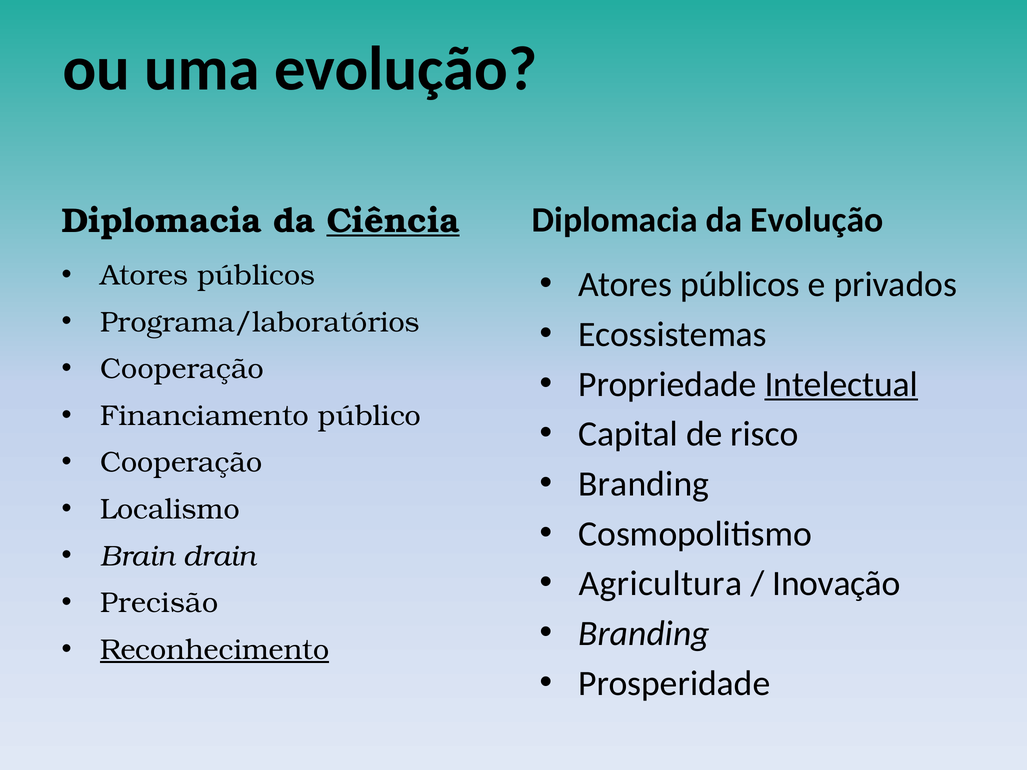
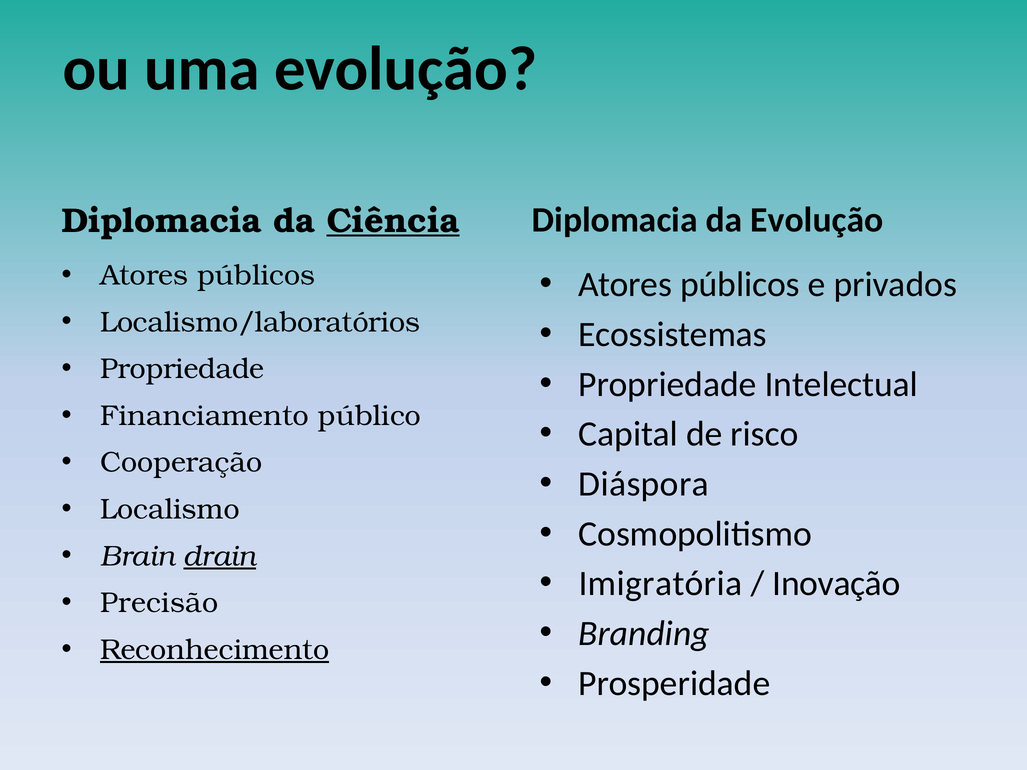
Programa/laboratórios: Programa/laboratórios -> Localismo/laboratórios (260, 322)
Cooperação: Cooperação -> Propriedade (182, 369)
Intelectual underline: present -> none (841, 384)
Branding: Branding -> Diáspora (644, 484)
drain underline: none -> present (220, 556)
Agricultura: Agricultura -> Imigratória (660, 584)
